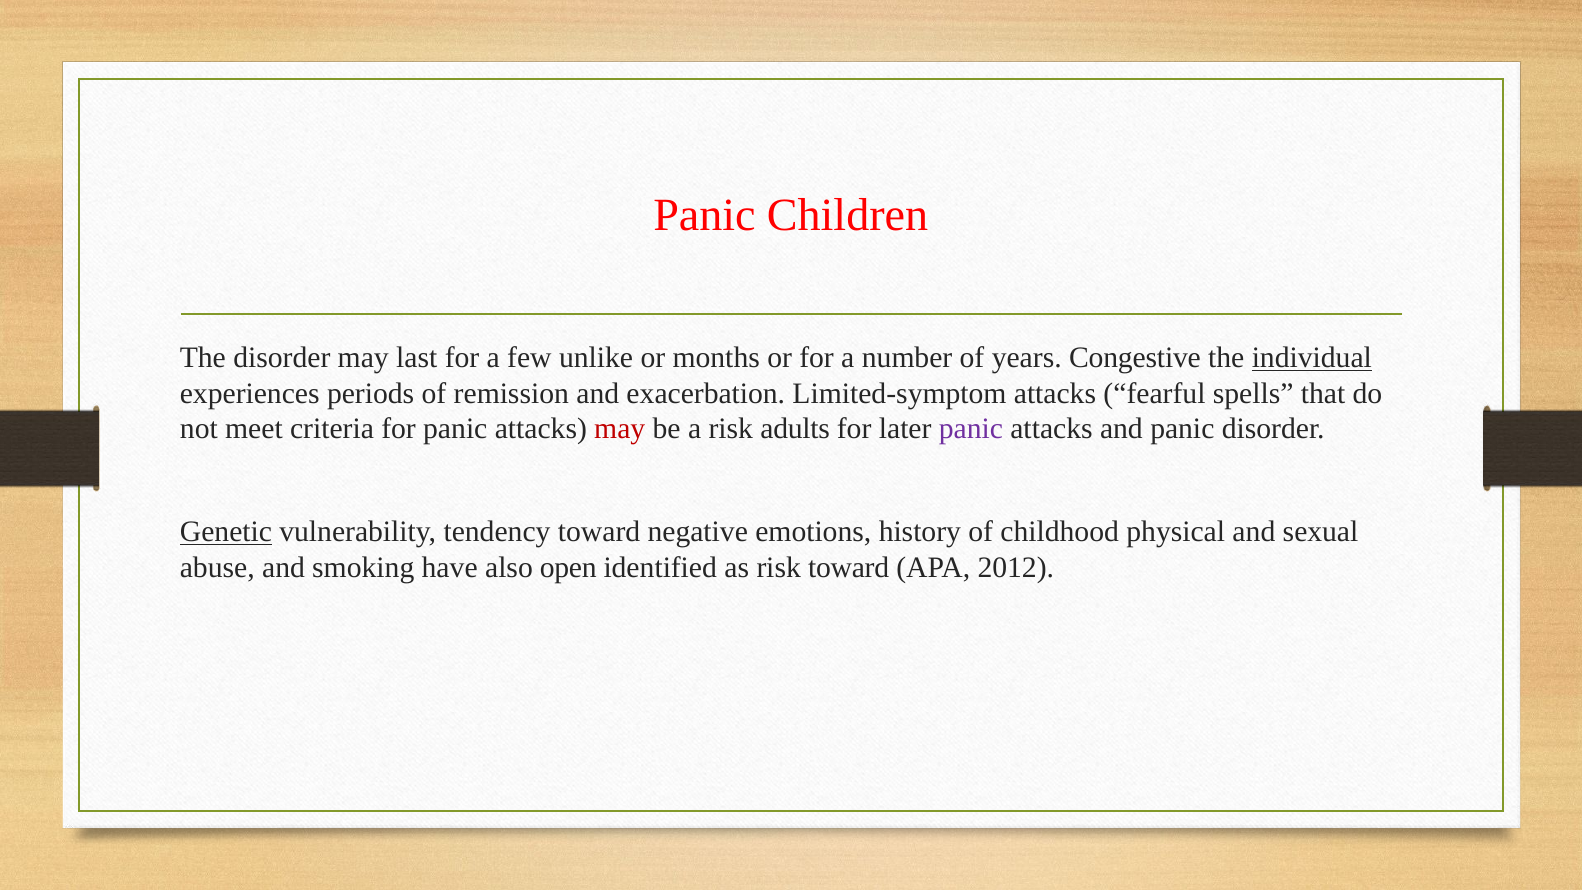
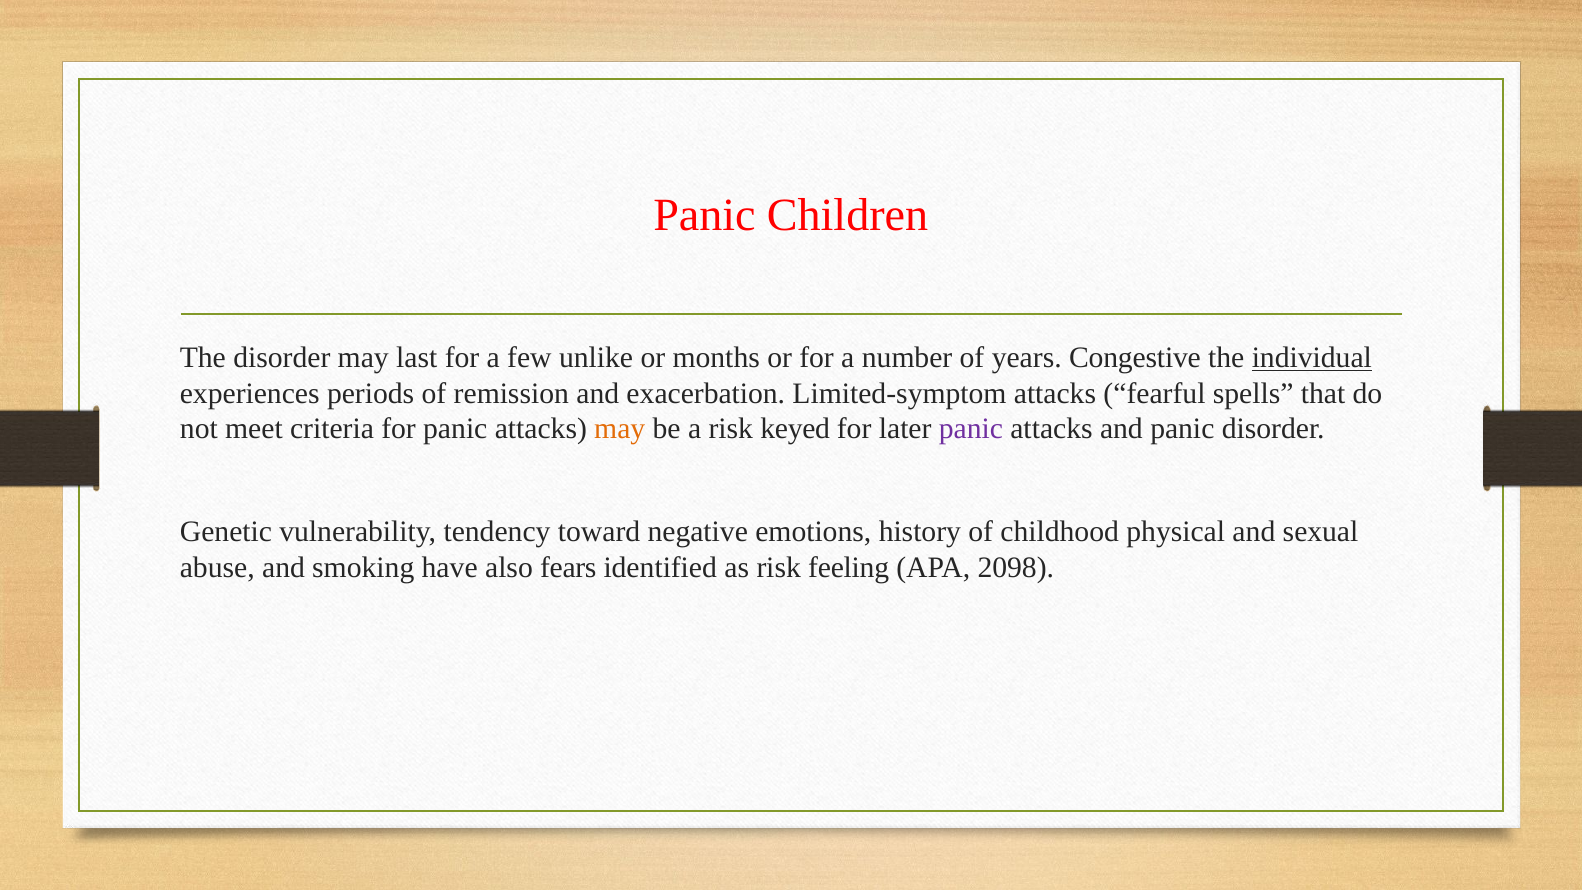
may colour: red -> orange (620, 429)
adults: adults -> keyed (795, 429)
Genetic underline: present -> none (226, 532)
open: open -> fears (568, 567)
risk toward: toward -> feeling (849, 567)
2012: 2012 -> 2098 (1016, 567)
